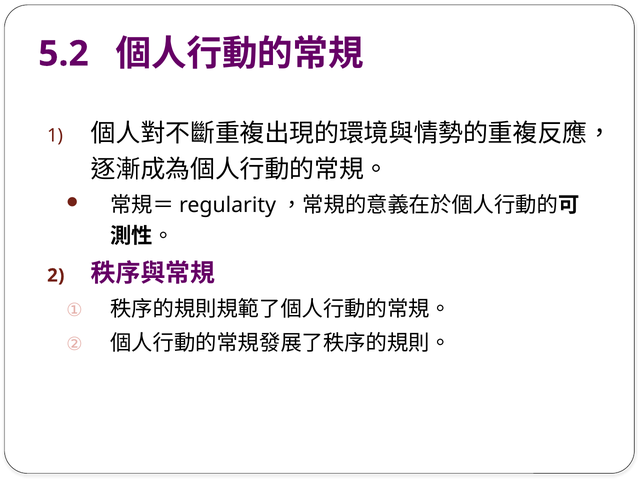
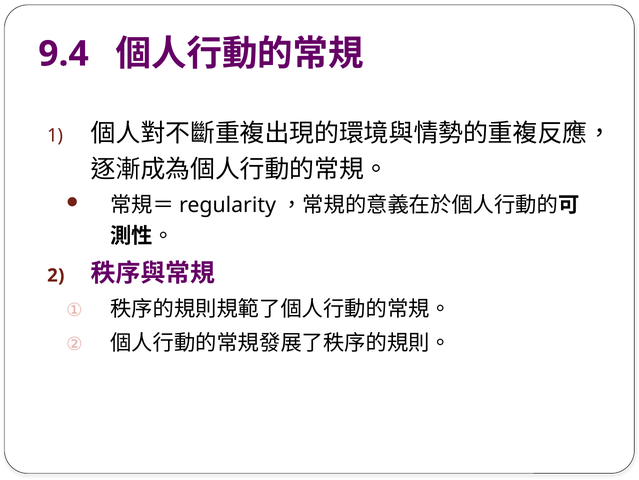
5.2: 5.2 -> 9.4 (64, 54)
